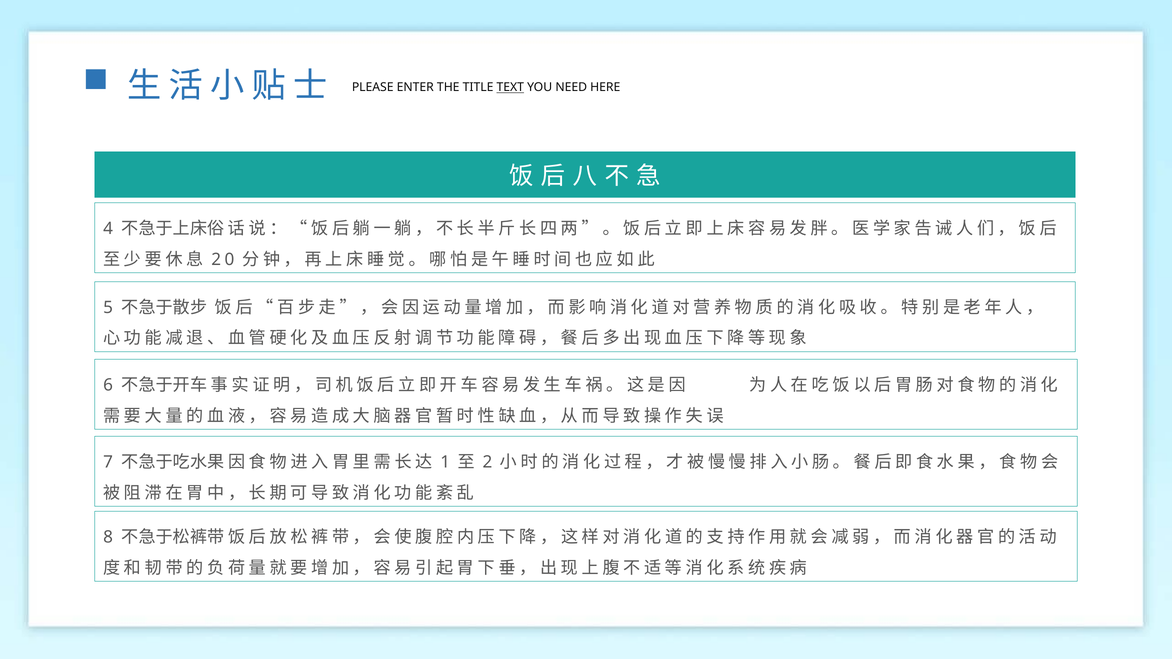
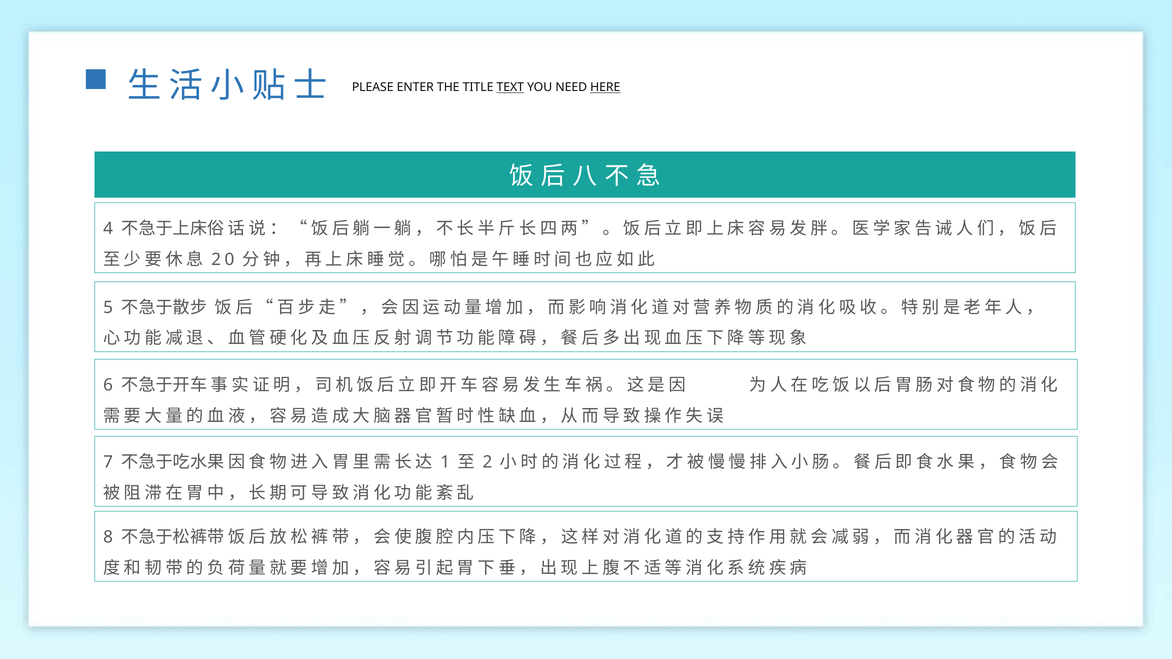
HERE underline: none -> present (605, 88)
